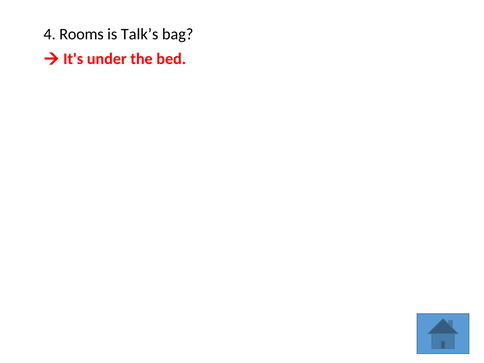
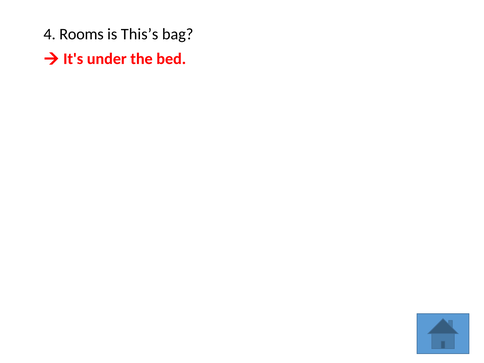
Talk’s: Talk’s -> This’s (140, 34)
